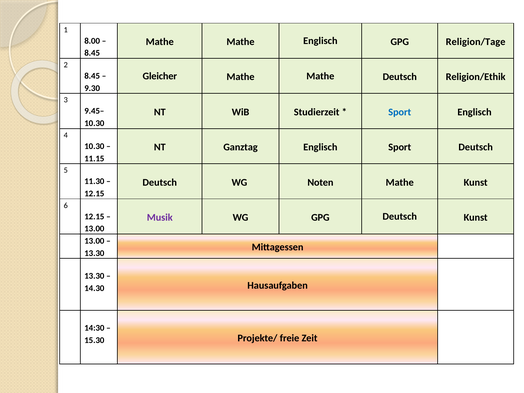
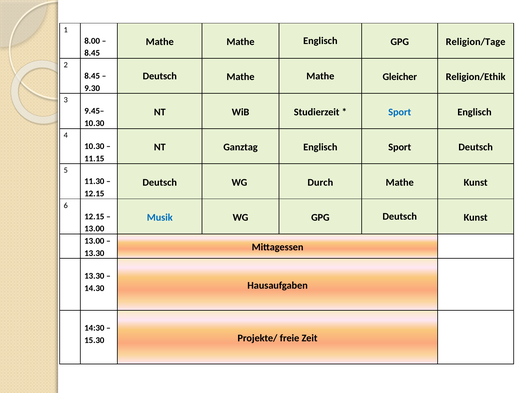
Gleicher: Gleicher -> Deutsch (160, 76)
Mathe Deutsch: Deutsch -> Gleicher (400, 77)
Noten: Noten -> Durch (320, 182)
Musik colour: purple -> blue (160, 217)
